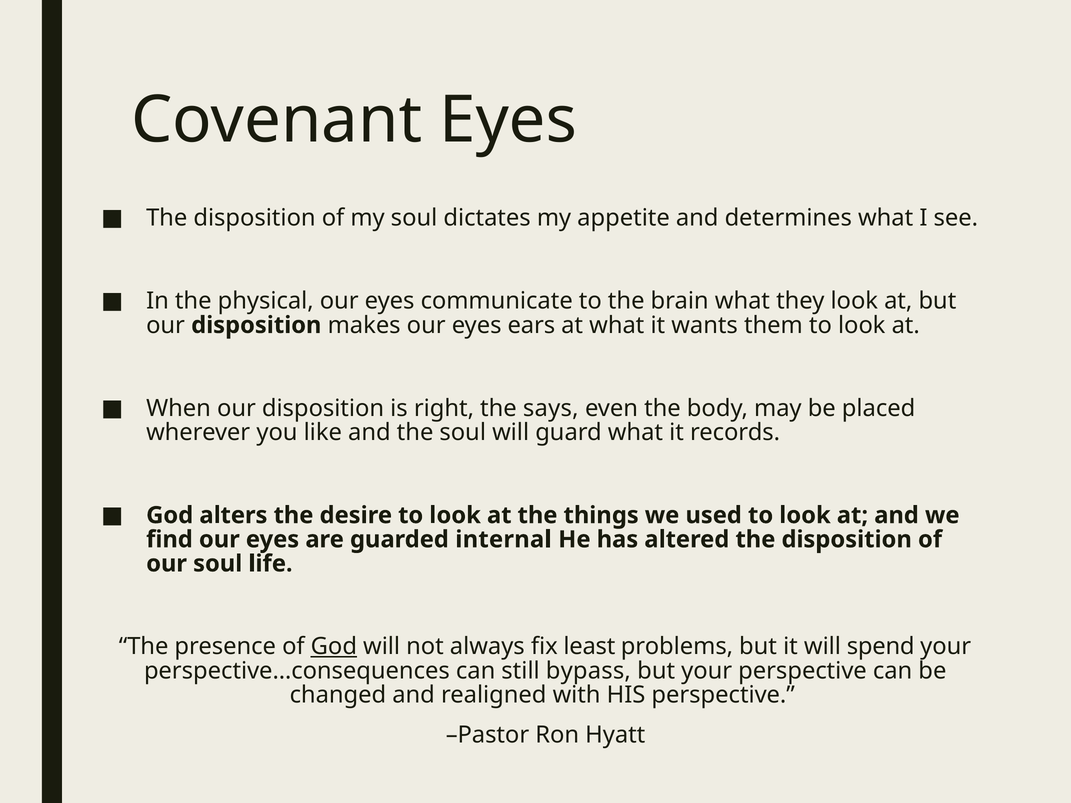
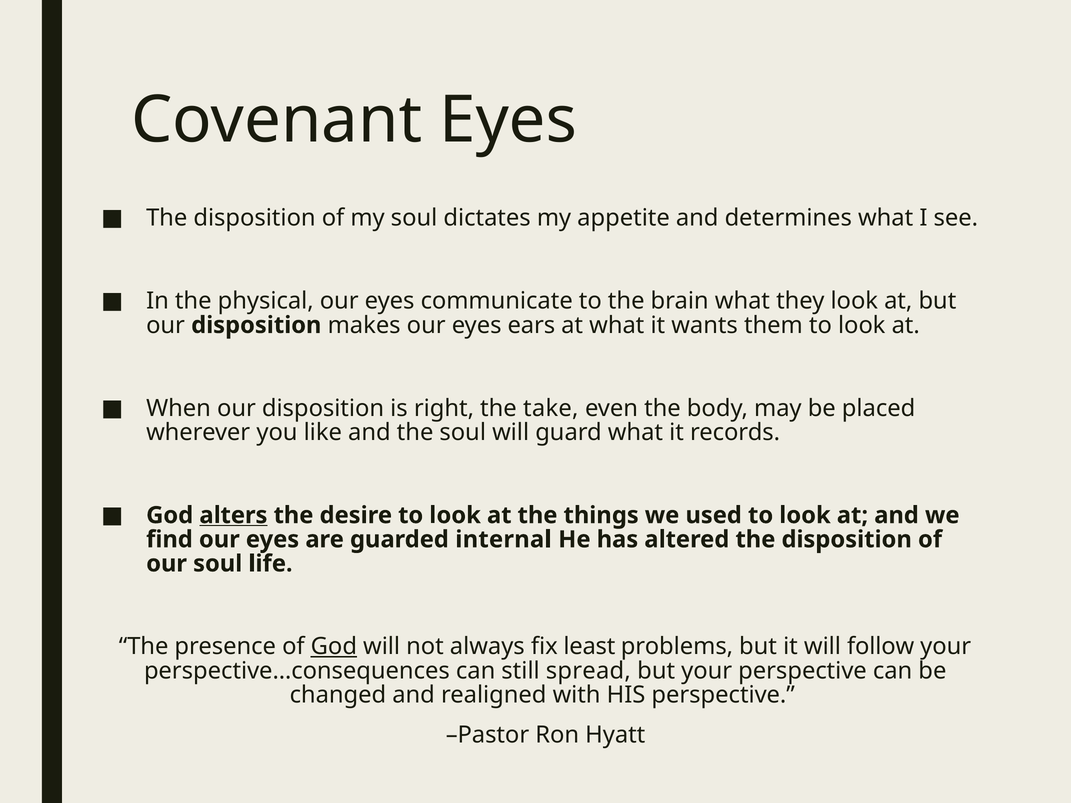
says: says -> take (551, 408)
alters underline: none -> present (233, 515)
spend: spend -> follow (881, 647)
bypass: bypass -> spread (588, 671)
